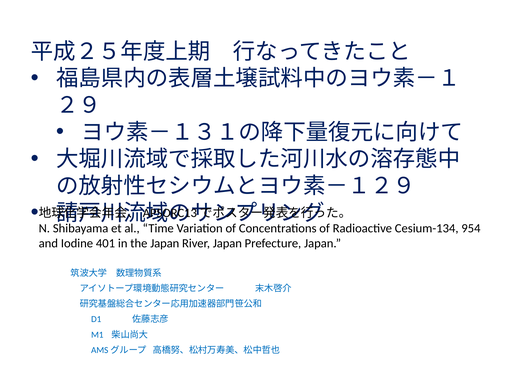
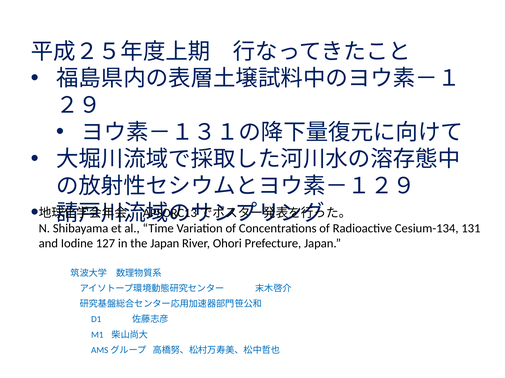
954: 954 -> 131 (471, 229)
401: 401 -> 127 (105, 244)
River Japan: Japan -> Ohori (227, 244)
